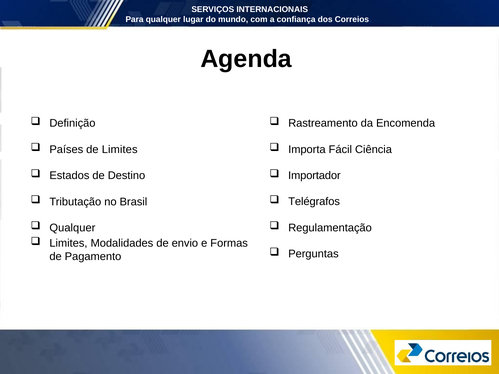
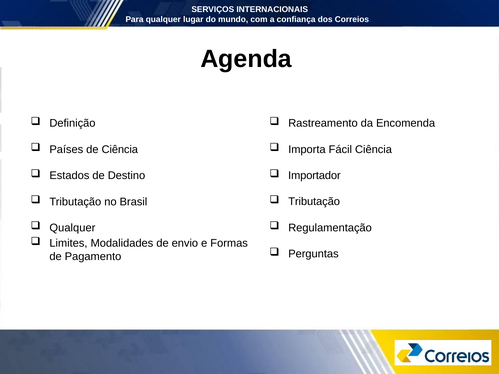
de Limites: Limites -> Ciência (120, 150)
Telégrafos: Telégrafos -> Tributação (314, 202)
